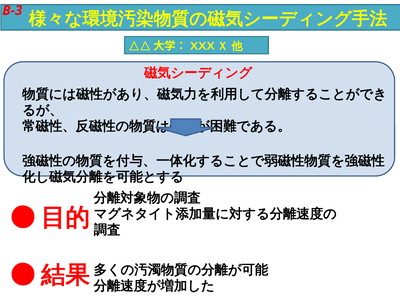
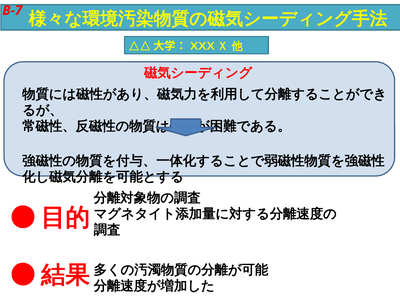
B-3: B-3 -> B-7 (12, 10)
